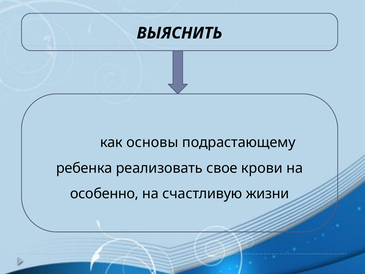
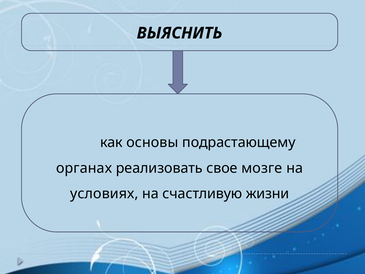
ребенка: ребенка -> органах (84, 168)
крови: крови -> мозге (262, 168)
особенно: особенно -> условиях (104, 194)
